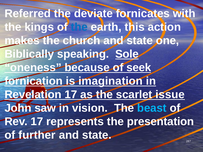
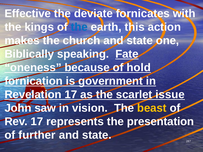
Referred: Referred -> Effective (28, 14)
Sole: Sole -> Fate (127, 54)
seek: seek -> hold (139, 68)
imagination: imagination -> government (111, 81)
beast colour: light blue -> yellow (152, 108)
